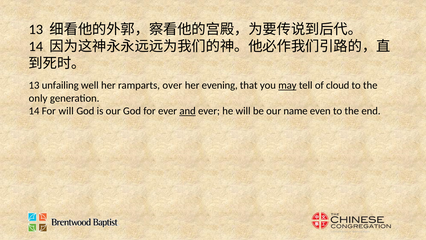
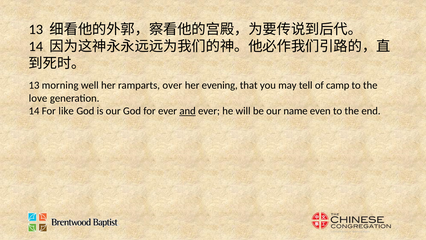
unfailing: unfailing -> morning (60, 85)
may underline: present -> none (287, 85)
cloud: cloud -> camp (338, 85)
only: only -> love (38, 98)
For will: will -> like (66, 111)
